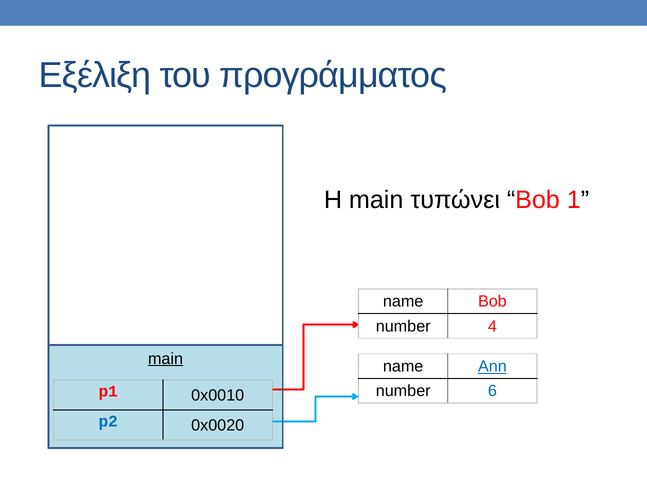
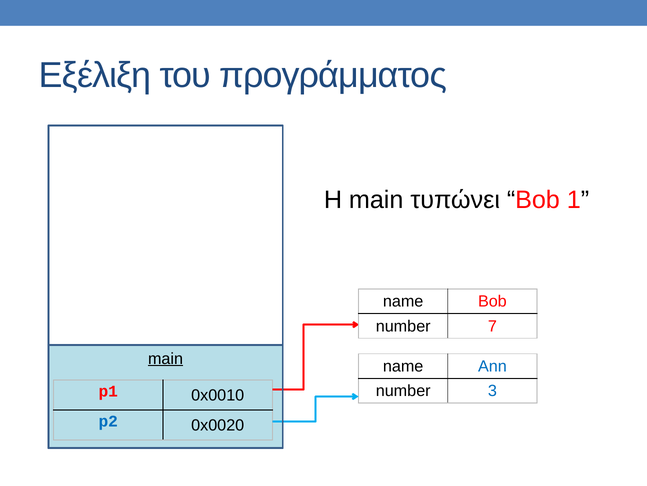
4: 4 -> 7 (492, 326)
Ann underline: present -> none (492, 366)
6: 6 -> 3 (492, 390)
